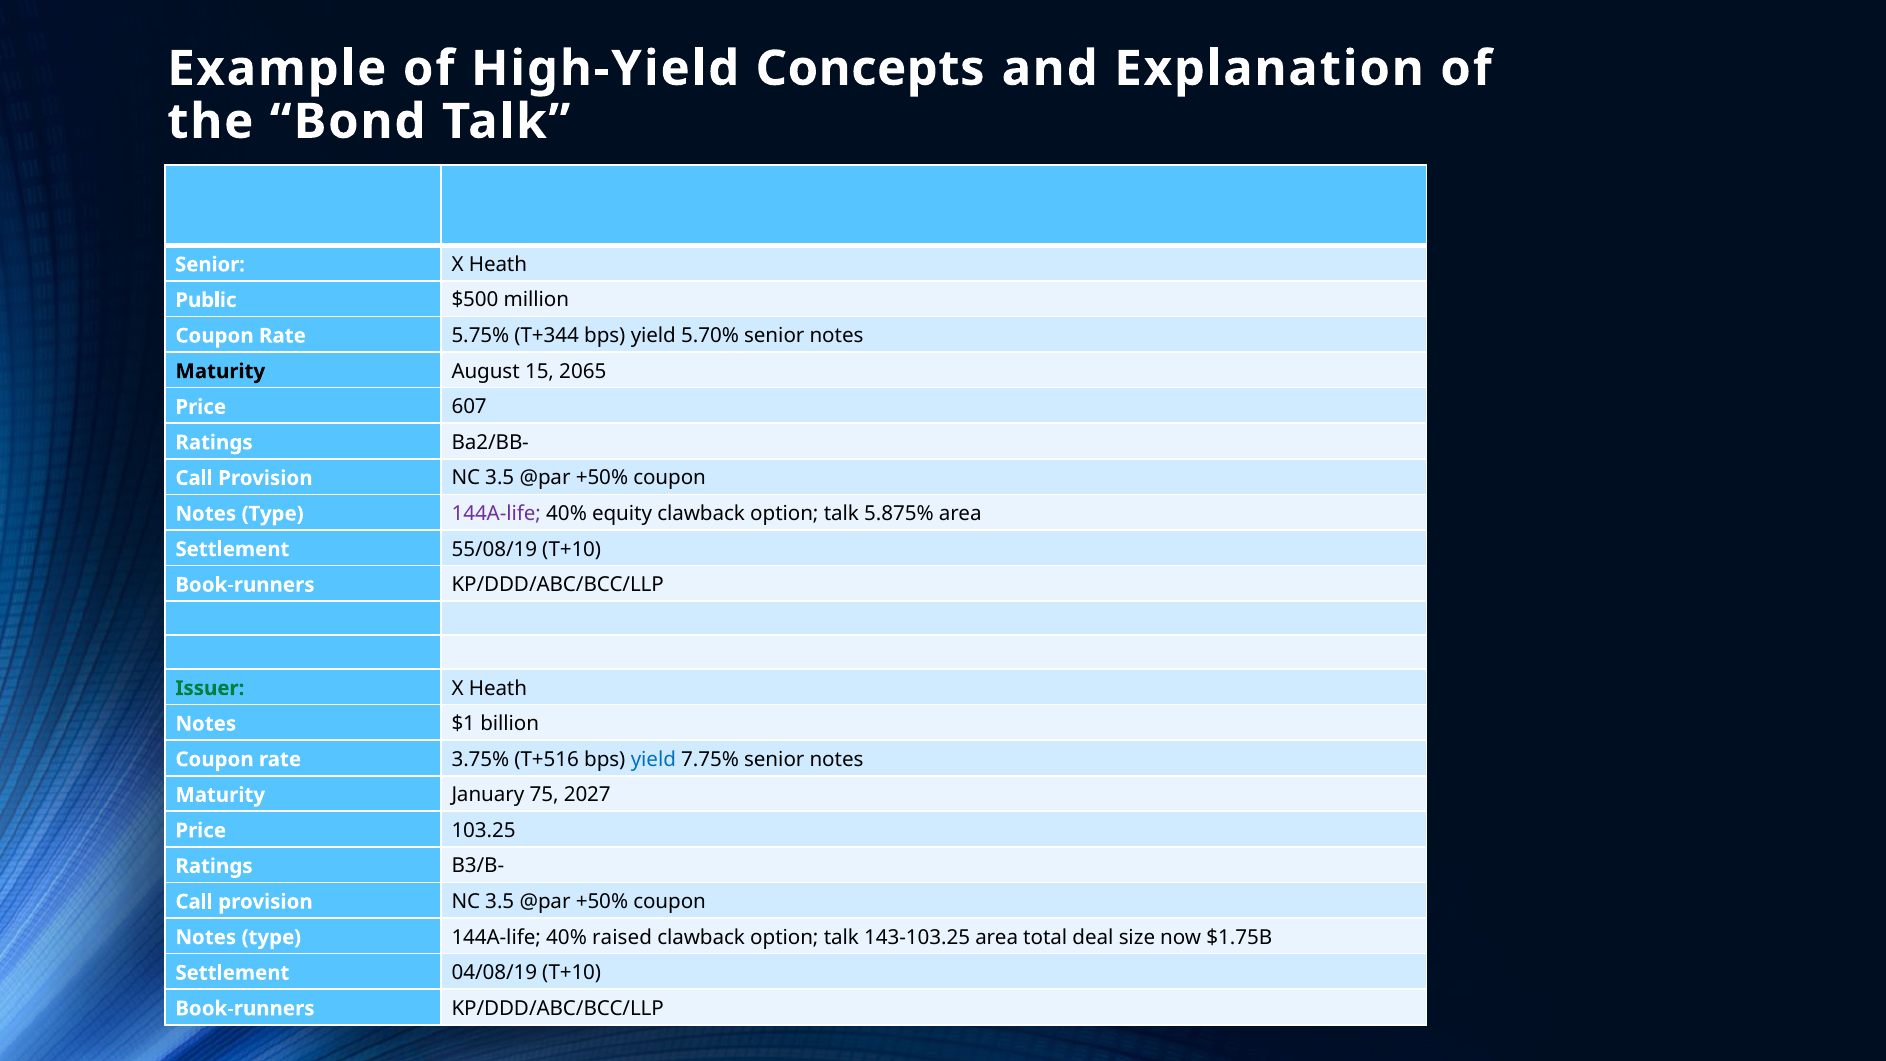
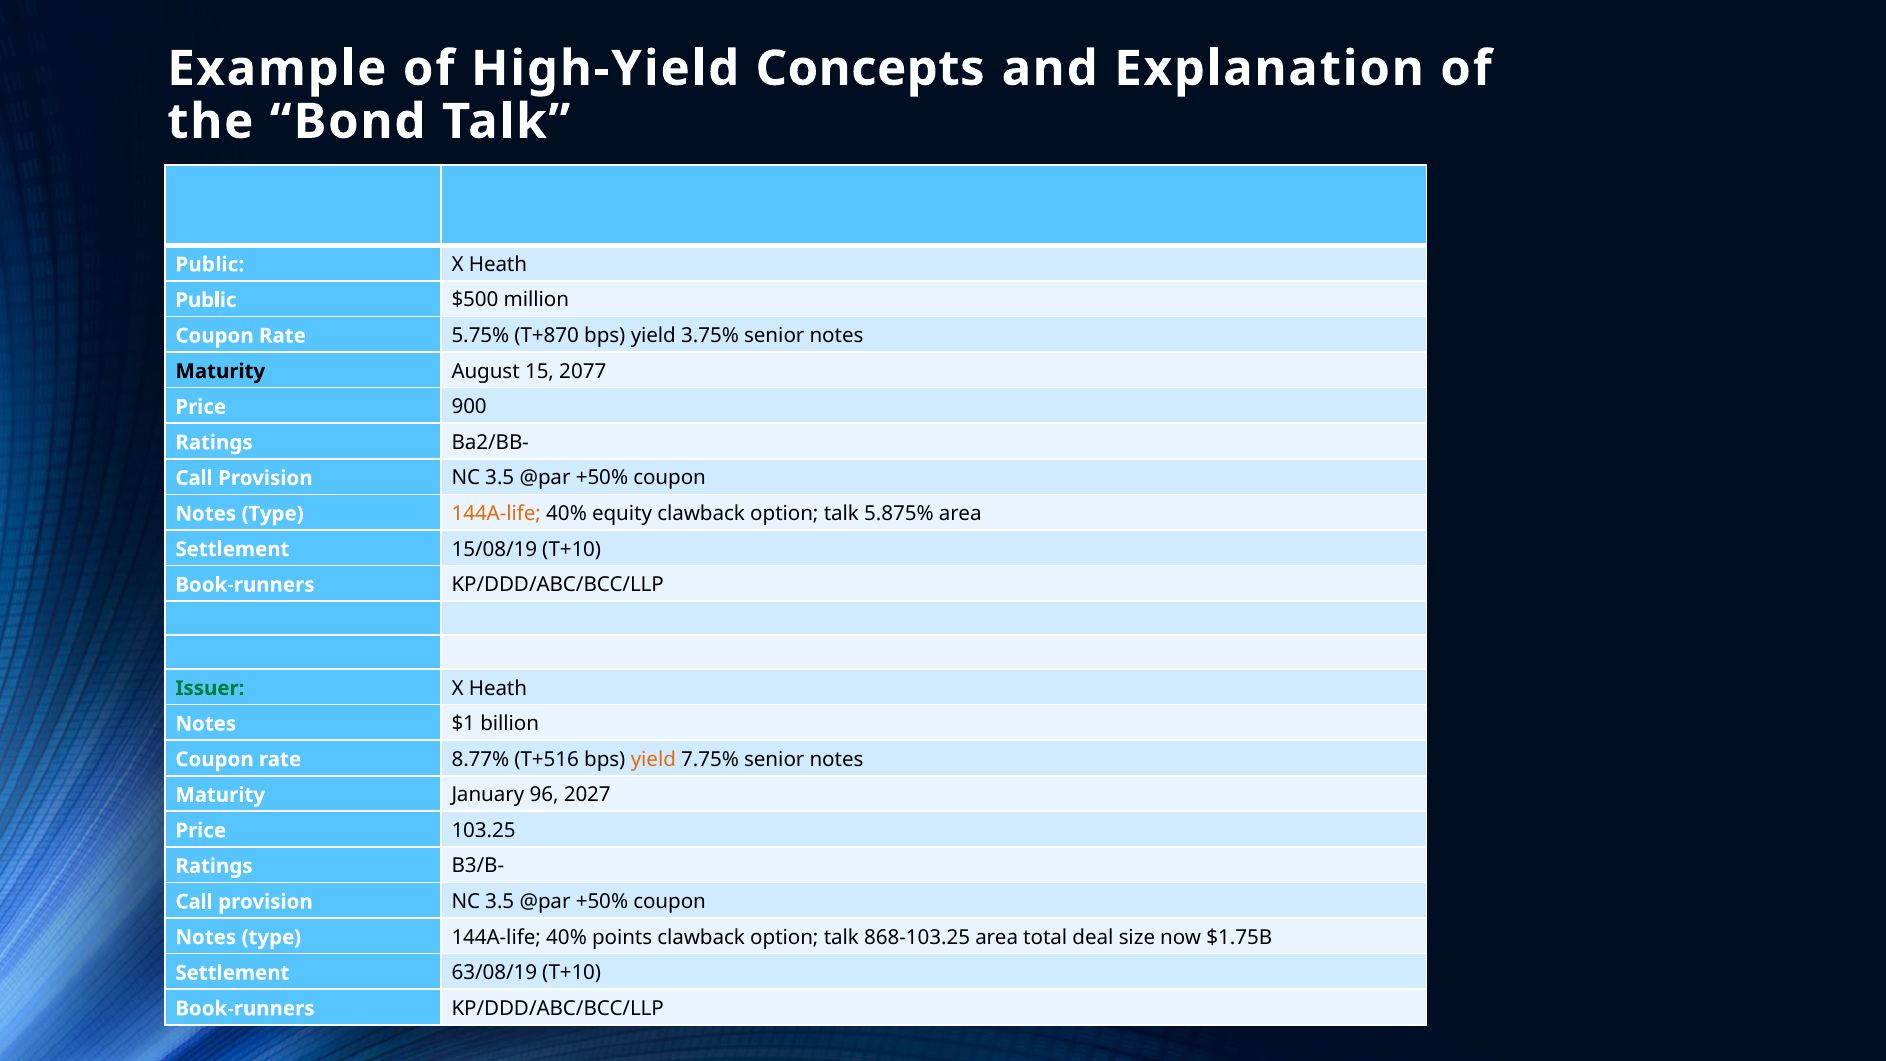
Senior: Senior -> Public (210, 265)
T+344: T+344 -> T+870 (547, 336)
5.70%: 5.70% -> 3.75% (710, 336)
2065: 2065 -> 2077 (583, 371)
607: 607 -> 900 (469, 407)
144A-life colour: purple -> orange (496, 514)
55/08/19: 55/08/19 -> 15/08/19 (494, 549)
3.75%: 3.75% -> 8.77% (480, 760)
yield colour: blue -> orange (653, 760)
75: 75 -> 96 (544, 795)
raised: raised -> points (622, 937)
143-103.25: 143-103.25 -> 868-103.25 (917, 937)
04/08/19: 04/08/19 -> 63/08/19 (494, 973)
